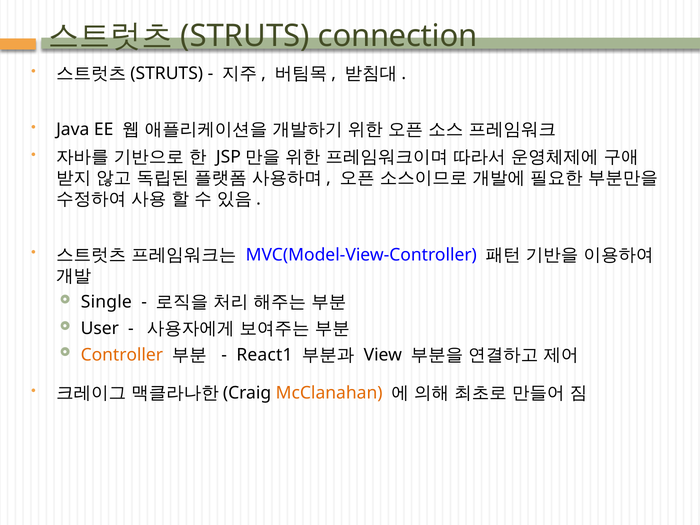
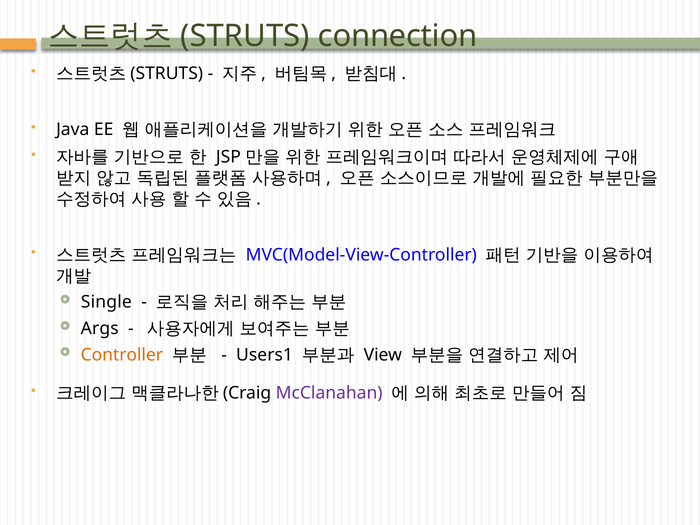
User: User -> Args (100, 328)
React1: React1 -> Users1 (265, 355)
McClanahan colour: orange -> purple (329, 393)
